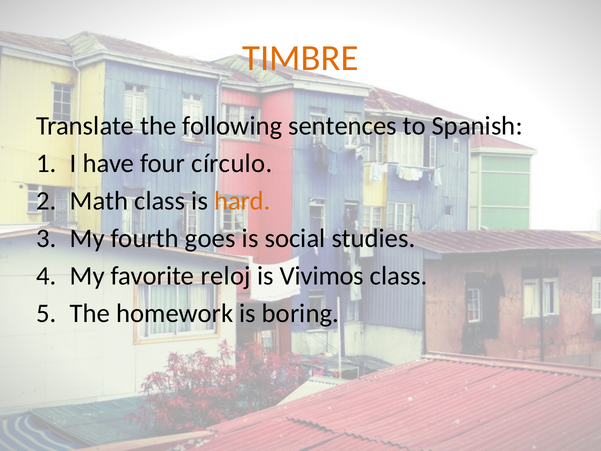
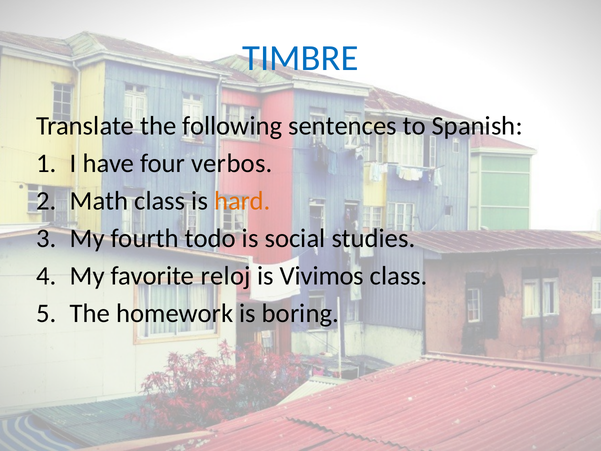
TIMBRE colour: orange -> blue (300, 58)
círculo: círculo -> verbos (232, 163)
goes: goes -> todo (210, 238)
